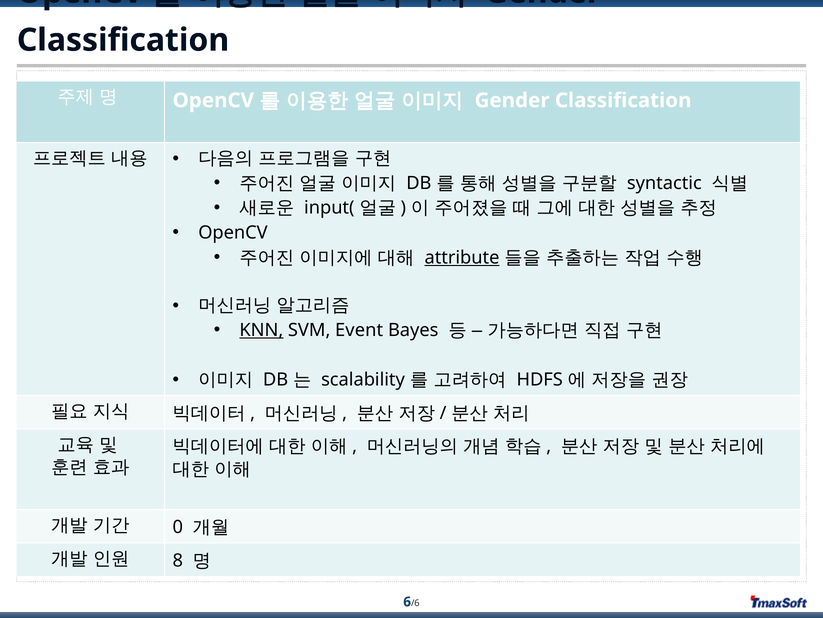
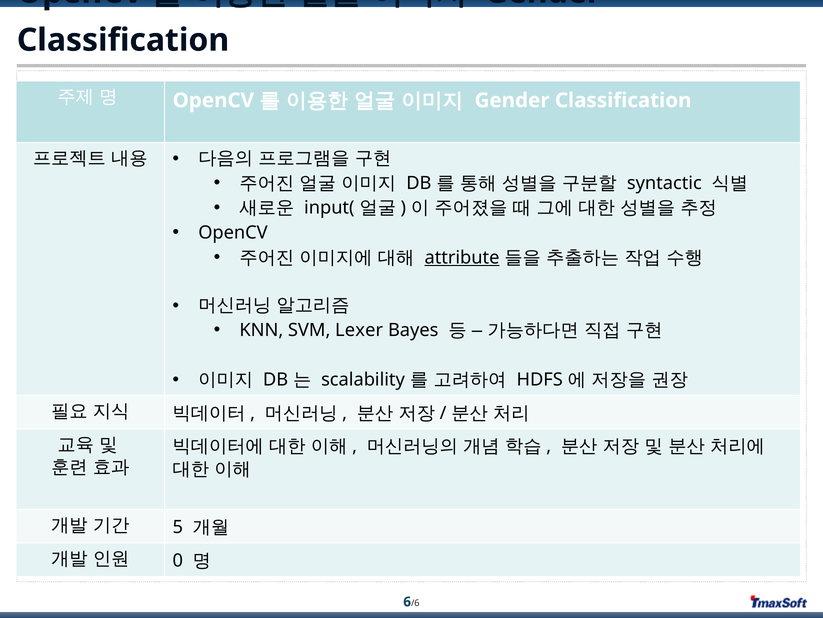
KNN underline: present -> none (261, 330)
Event: Event -> Lexer (359, 330)
0: 0 -> 5 (178, 527)
8: 8 -> 0 (178, 560)
